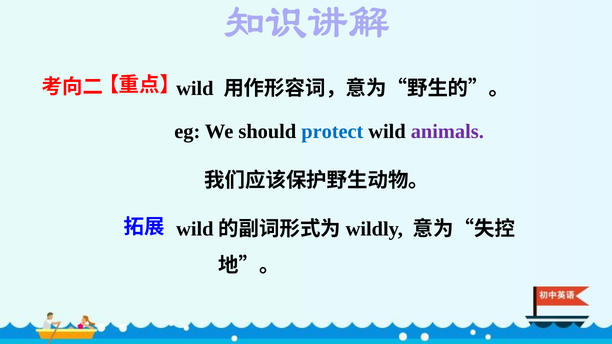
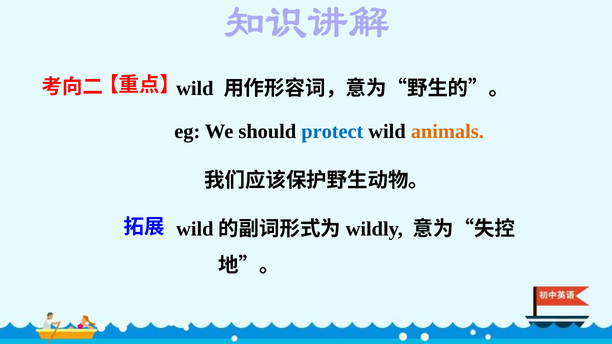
animals colour: purple -> orange (447, 132)
